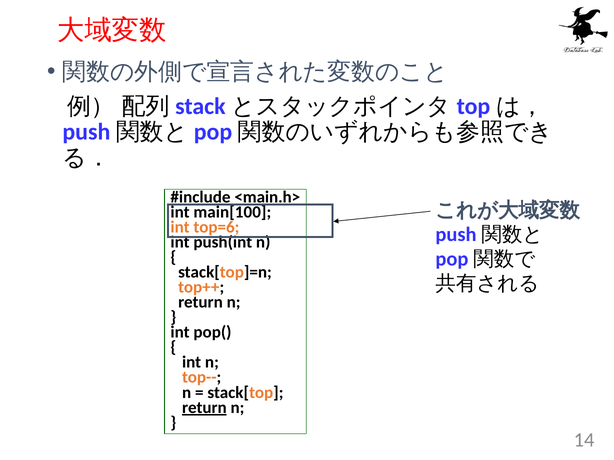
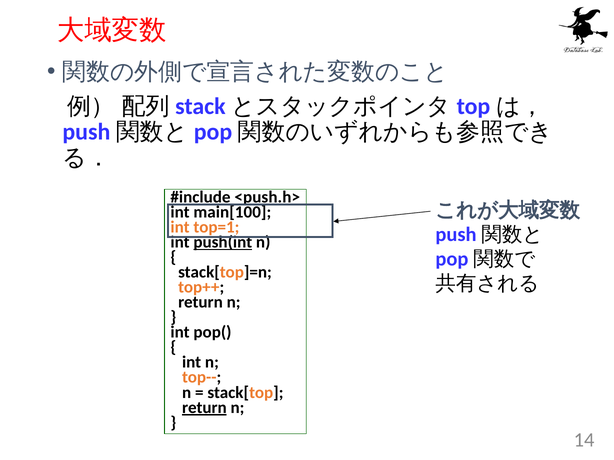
<main.h>: <main.h> -> <push.h> (267, 197)
top=6: top=6 -> top=1 (216, 227)
push(int underline: none -> present (223, 242)
